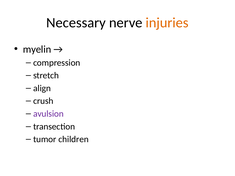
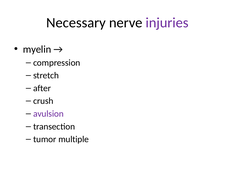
injuries colour: orange -> purple (167, 23)
align: align -> after (42, 88)
children: children -> multiple (74, 139)
